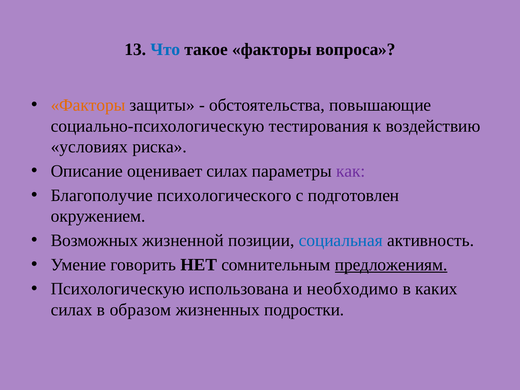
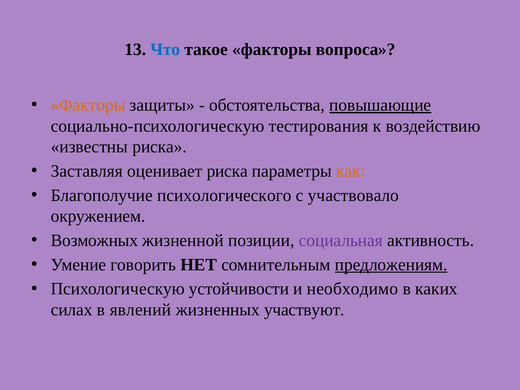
повышающие underline: none -> present (380, 105)
условиях: условиях -> известны (89, 147)
Описание: Описание -> Заставляя (87, 171)
оценивает силах: силах -> риска (227, 171)
как colour: purple -> orange (351, 171)
подготовлен: подготовлен -> участвовало (353, 195)
социальная colour: blue -> purple (341, 240)
использована: использована -> устойчивости (239, 289)
образом: образом -> явлений (140, 310)
подростки: подростки -> участвуют (304, 310)
